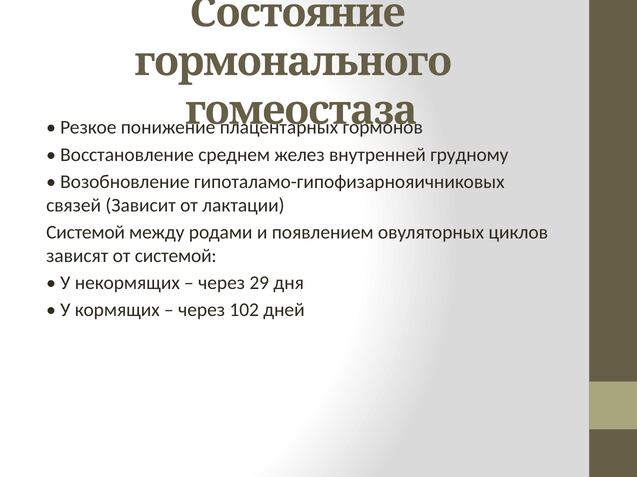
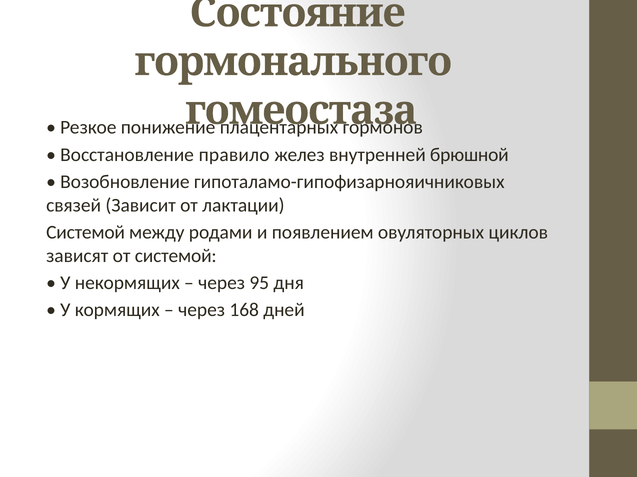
среднем: среднем -> правило (234, 155)
грудному: грудному -> брюшной (469, 155)
29: 29 -> 95 (259, 283)
102: 102 -> 168 (244, 311)
